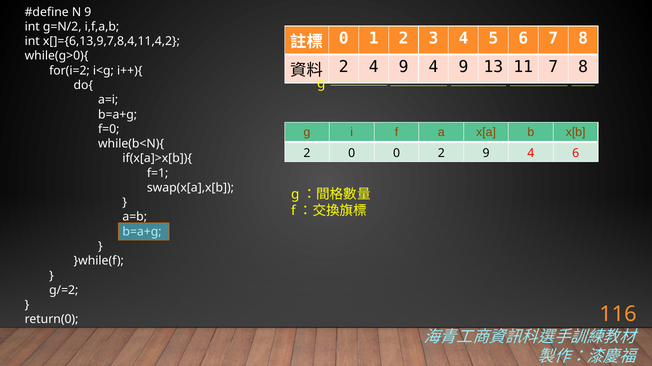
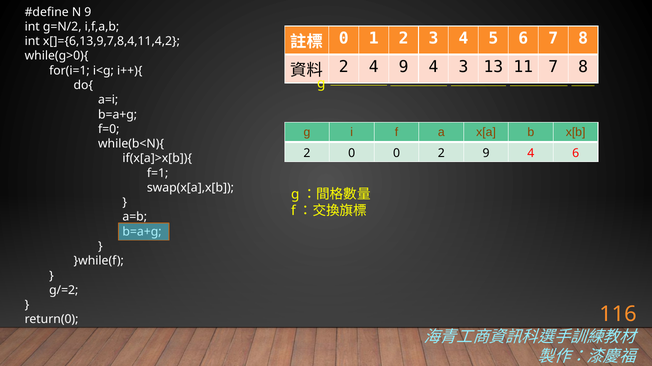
9 4 9: 9 -> 3 (463, 67)
for(i=2: for(i=2 -> for(i=1 (69, 71)
